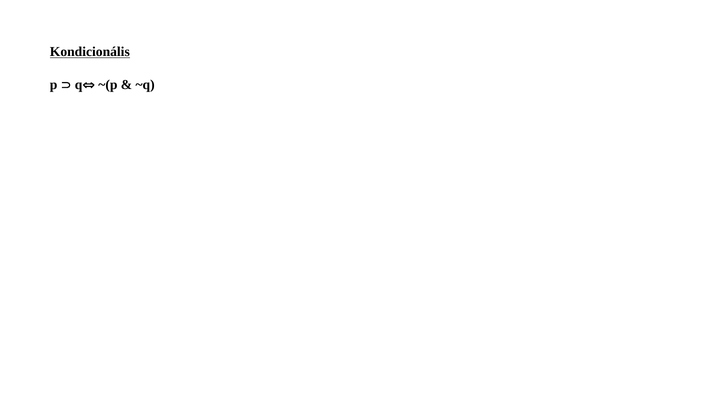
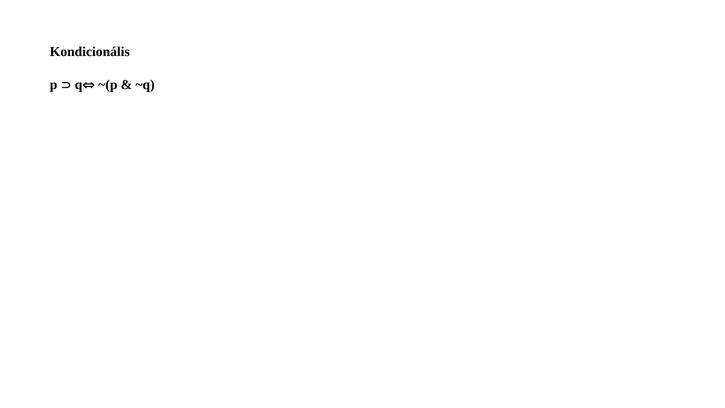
Kondicionális underline: present -> none (90, 52)
